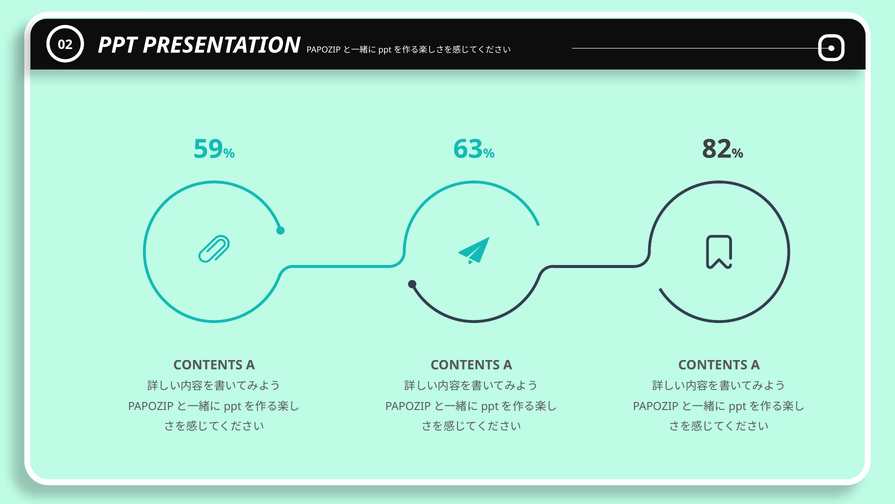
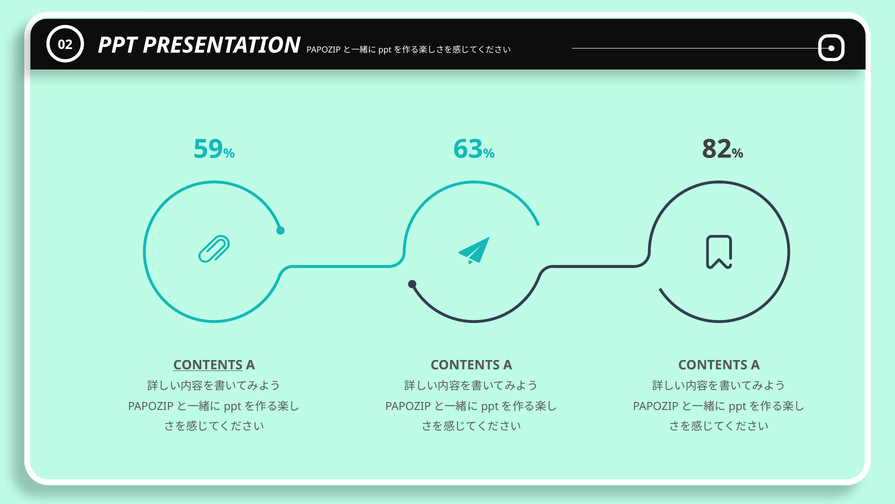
CONTENTS underline: none -> present (208, 365)
